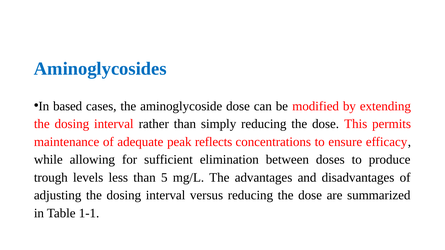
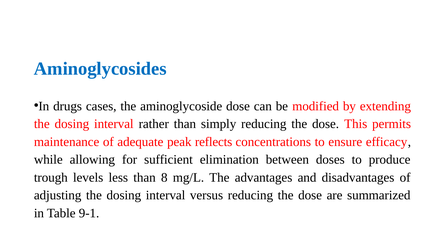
based: based -> drugs (68, 106)
5: 5 -> 8 (164, 178)
1-1: 1-1 -> 9-1 (89, 213)
